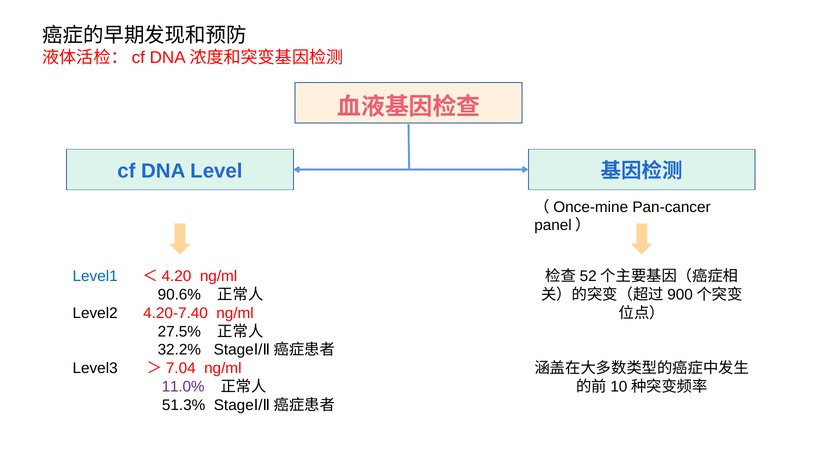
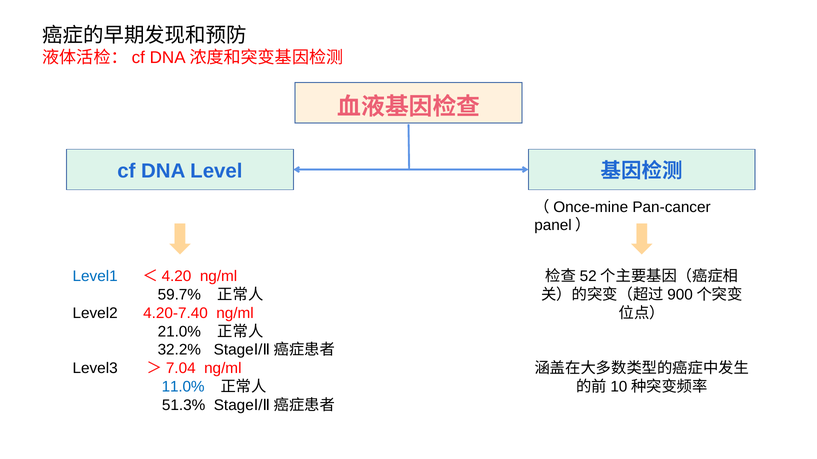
90.6%: 90.6% -> 59.7% (179, 295)
27.5%: 27.5% -> 21.0% (179, 332)
11.0% colour: purple -> blue (183, 387)
